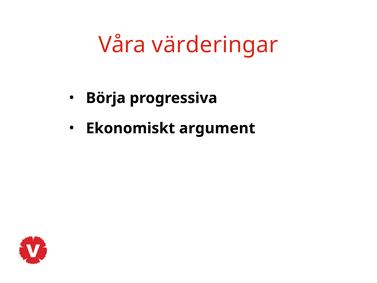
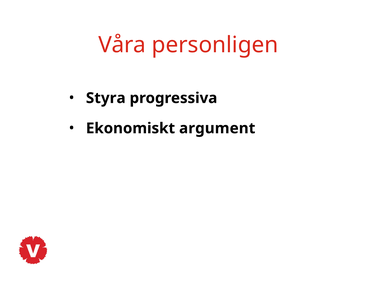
värderingar: värderingar -> personligen (215, 45)
Börja: Börja -> Styra (106, 98)
